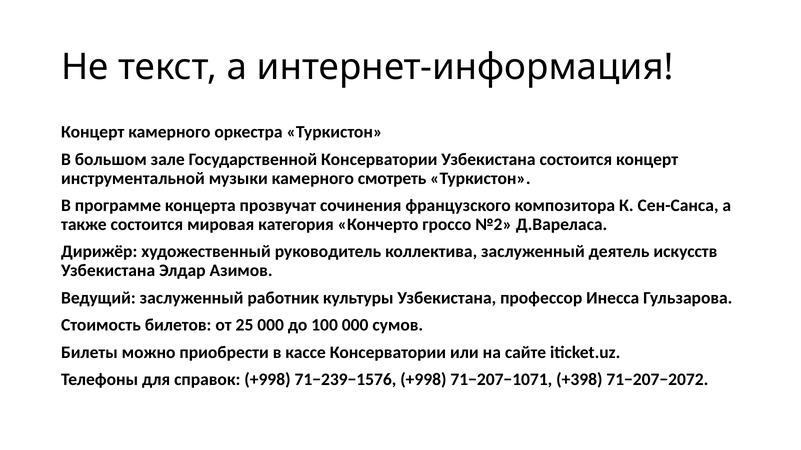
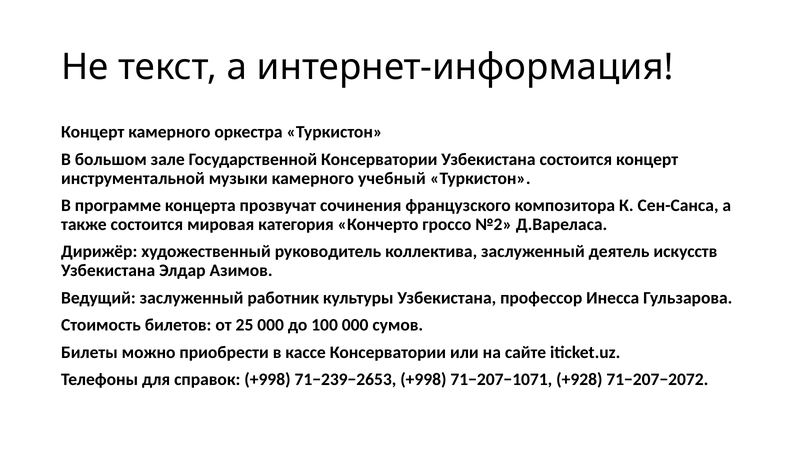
смотреть: смотреть -> учебный (392, 178)
71−239−1576: 71−239−1576 -> 71−239−2653 (345, 380)
+398: +398 -> +928 (579, 380)
